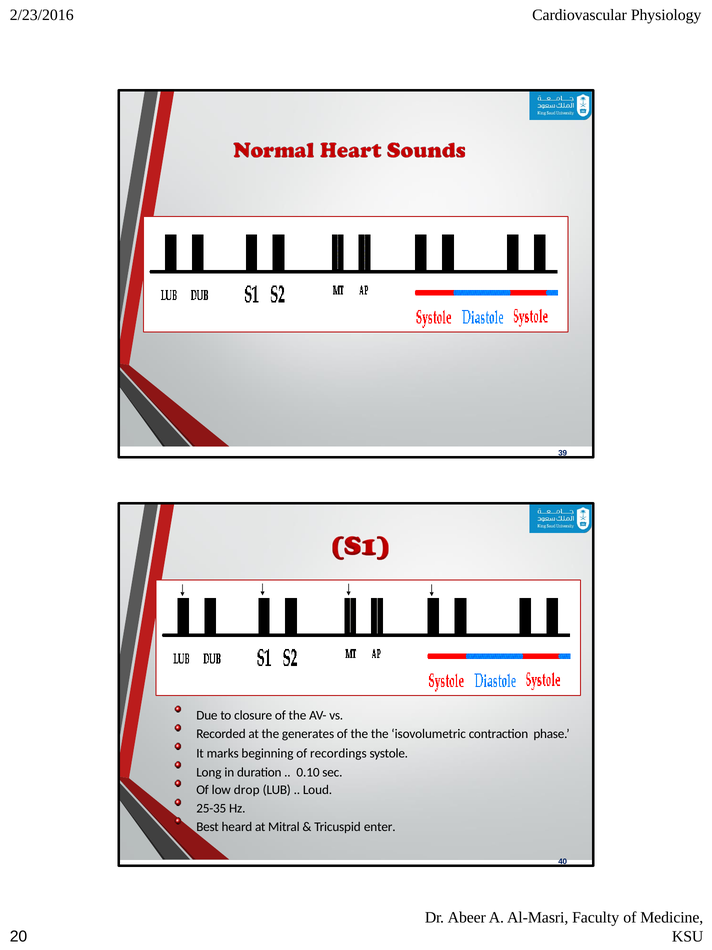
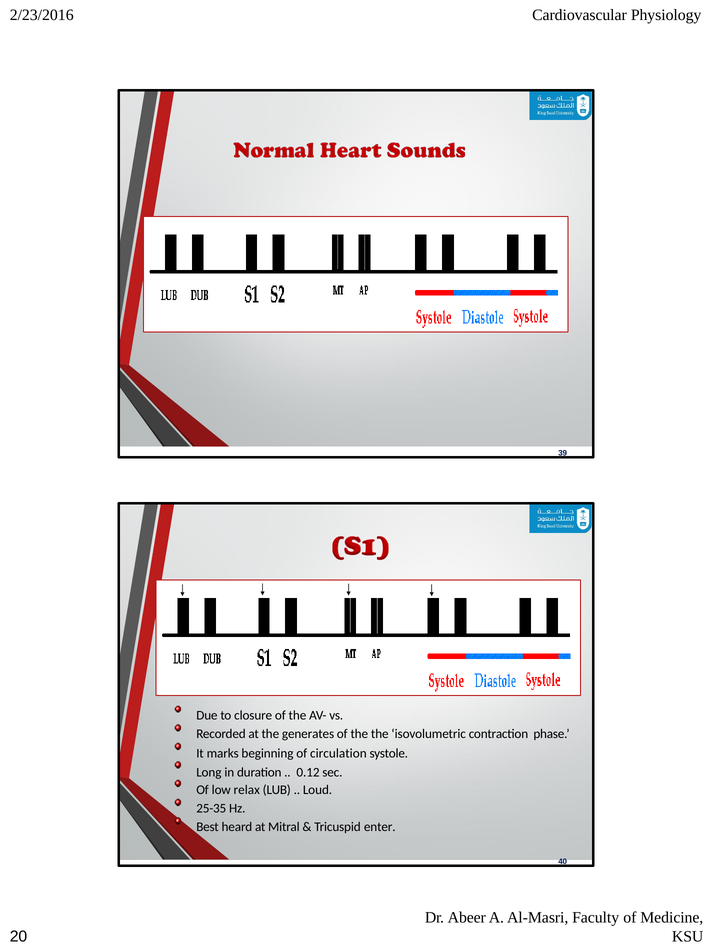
recordings: recordings -> circulation (338, 753)
0.10: 0.10 -> 0.12 (308, 772)
drop: drop -> relax (247, 789)
